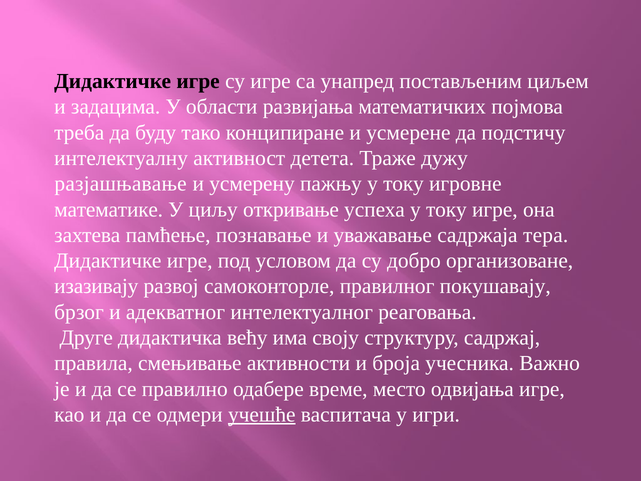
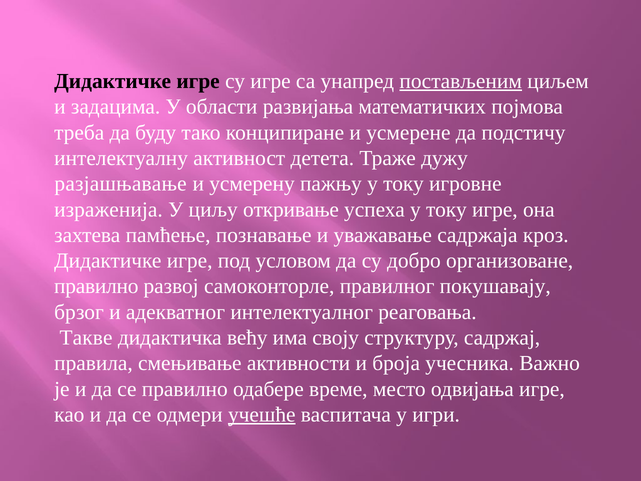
постављеним underline: none -> present (461, 81)
математике: математике -> израженија (109, 209)
тера: тера -> кроз (546, 235)
изазивају: изазивају -> правилно (96, 286)
Друге: Друге -> Такве (86, 338)
